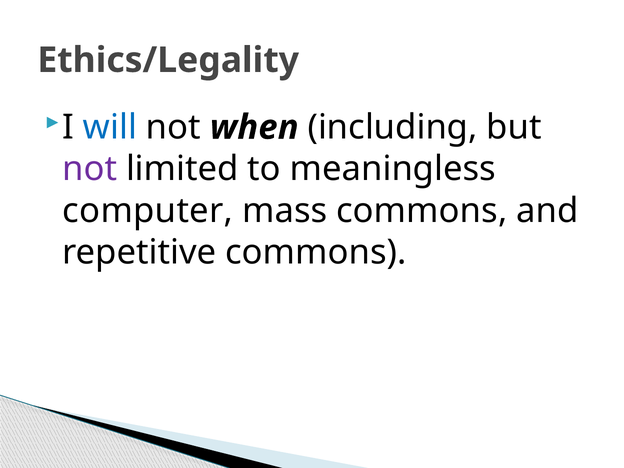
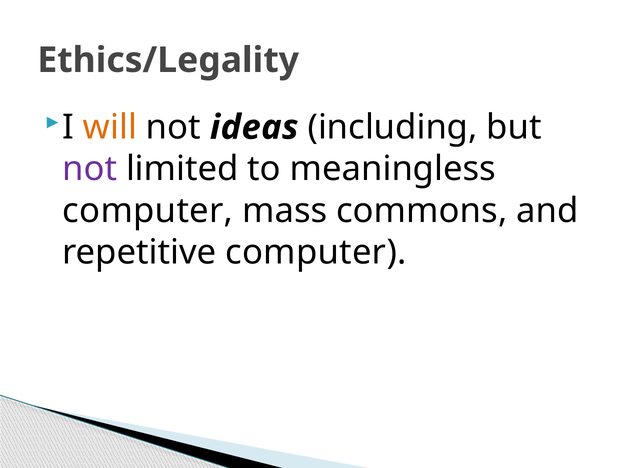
will colour: blue -> orange (110, 127)
when: when -> ideas (254, 127)
repetitive commons: commons -> computer (316, 252)
